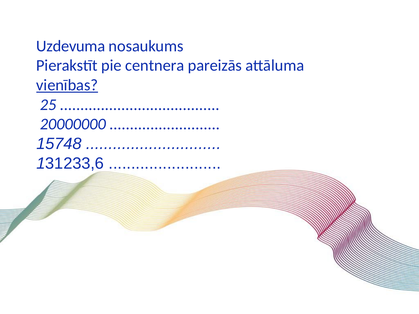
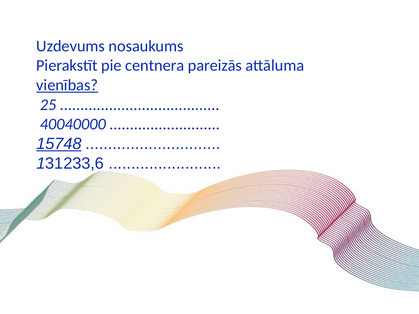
Uzdevuma: Uzdevuma -> Uzdevums (71, 46)
20000000: 20000000 -> 40040000 (73, 124)
15748 underline: none -> present (59, 144)
